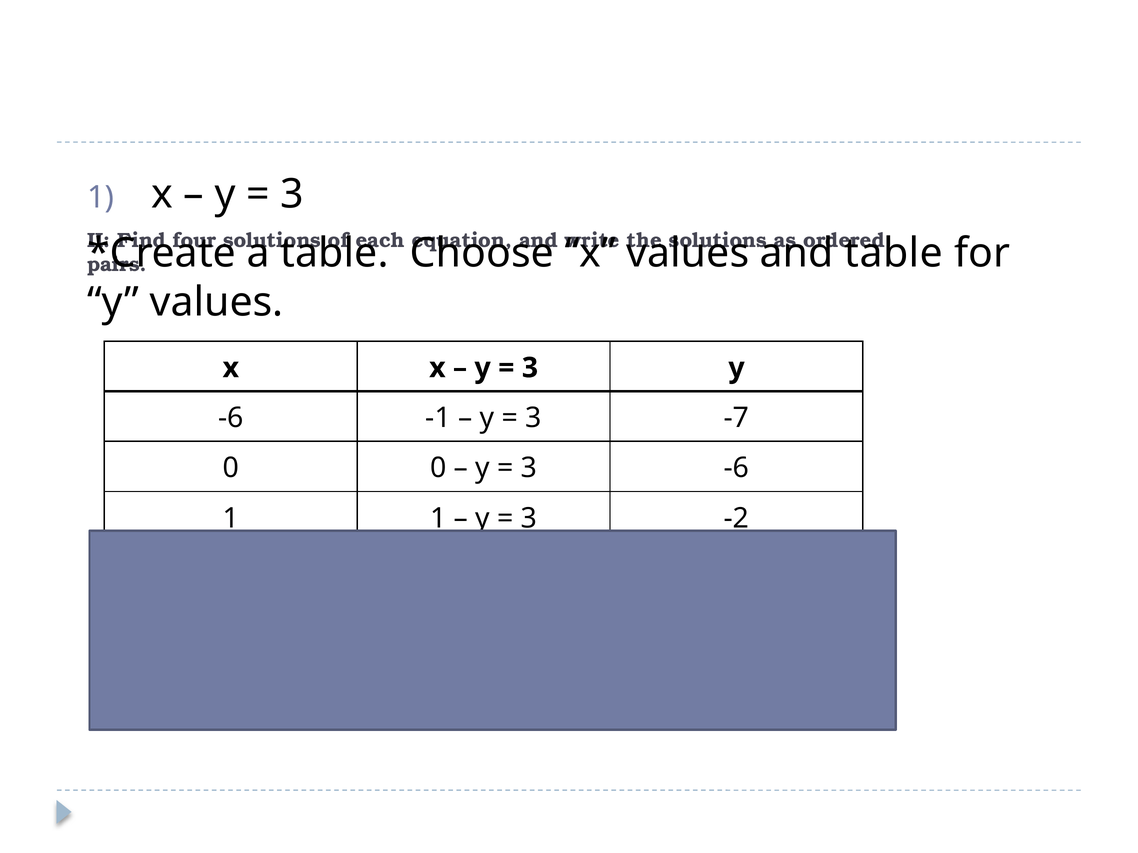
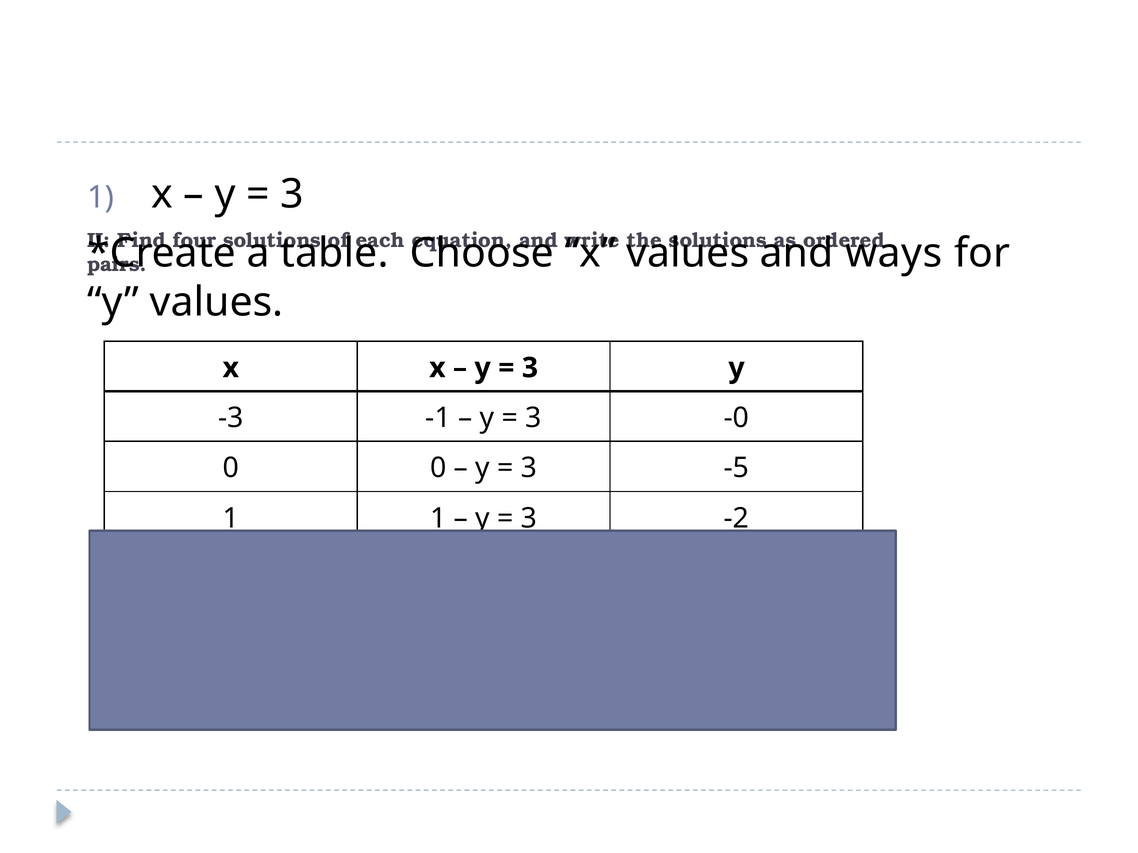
table: table -> ways (894, 253)
-6: -6 -> -3 (231, 418)
-7: -7 -> -0 (736, 418)
3 -6: -6 -> -5 (736, 468)
